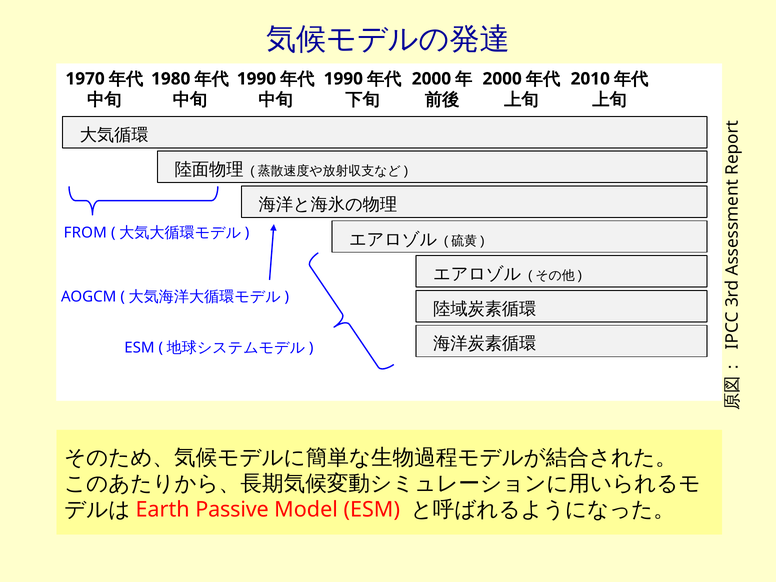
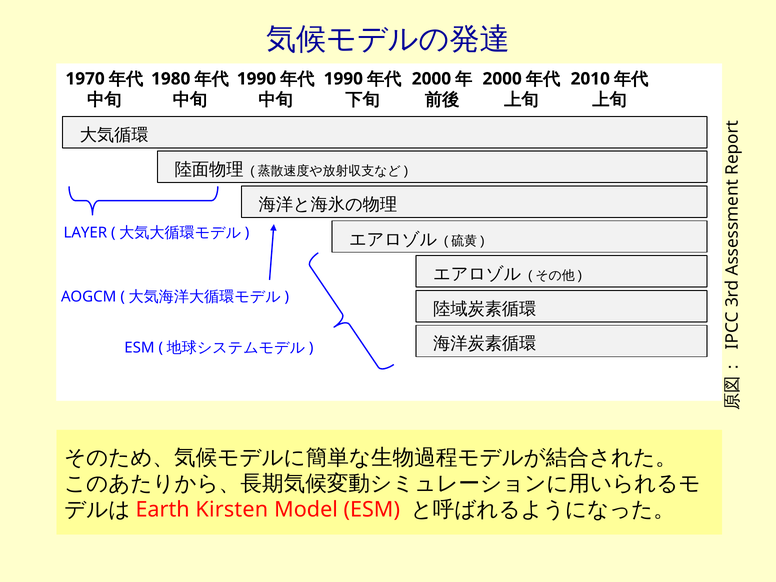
FROM: FROM -> LAYER (85, 233)
Passive: Passive -> Kirsten (232, 510)
